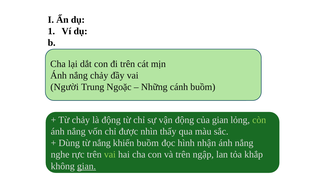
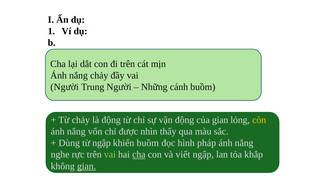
Trung Ngoặc: Ngoặc -> Người (119, 87)
còn colour: light green -> yellow (259, 120)
từ nắng: nắng -> ngập (102, 143)
nhận: nhận -> pháp (207, 143)
cha underline: none -> present (139, 155)
và trên: trên -> viết (183, 155)
